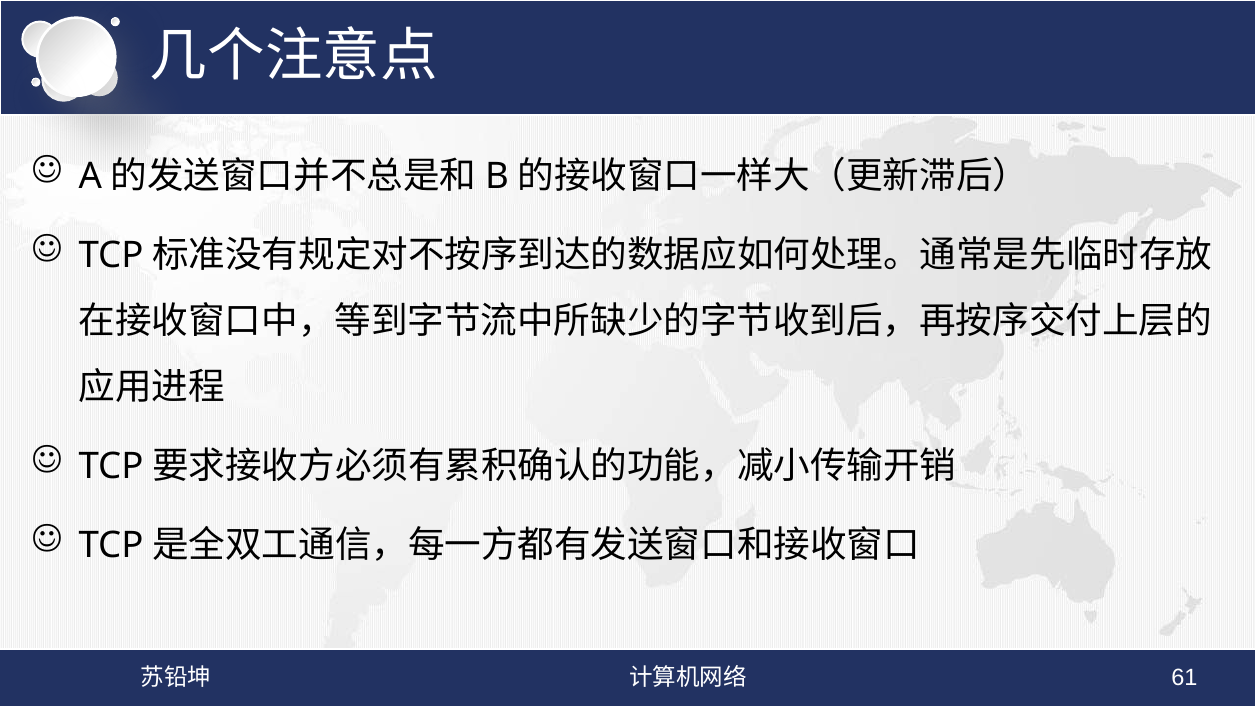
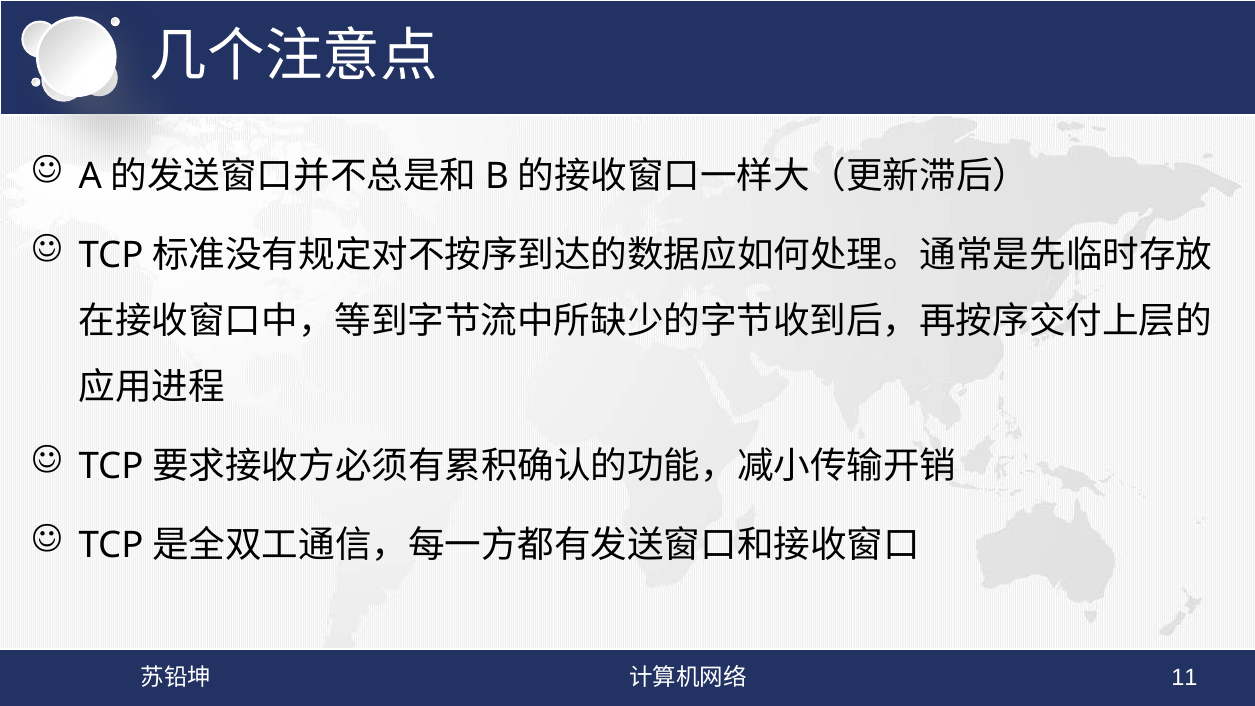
61: 61 -> 11 (1184, 678)
